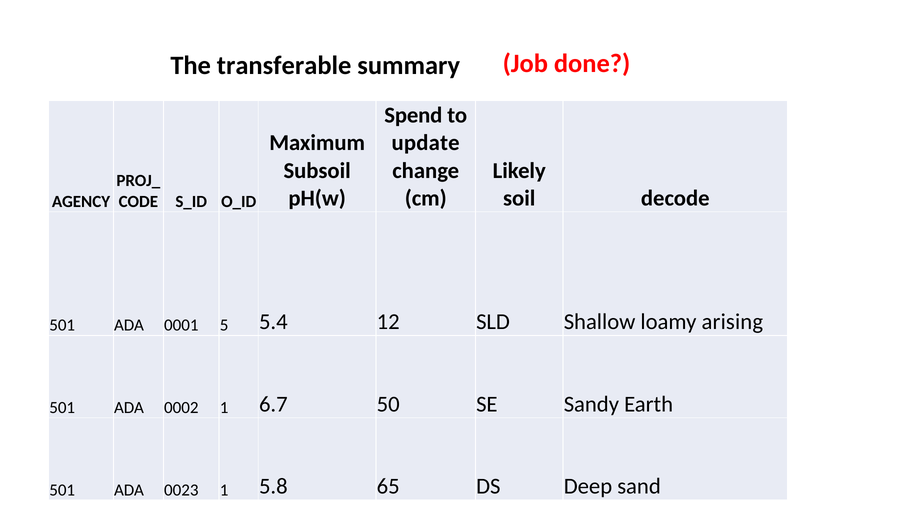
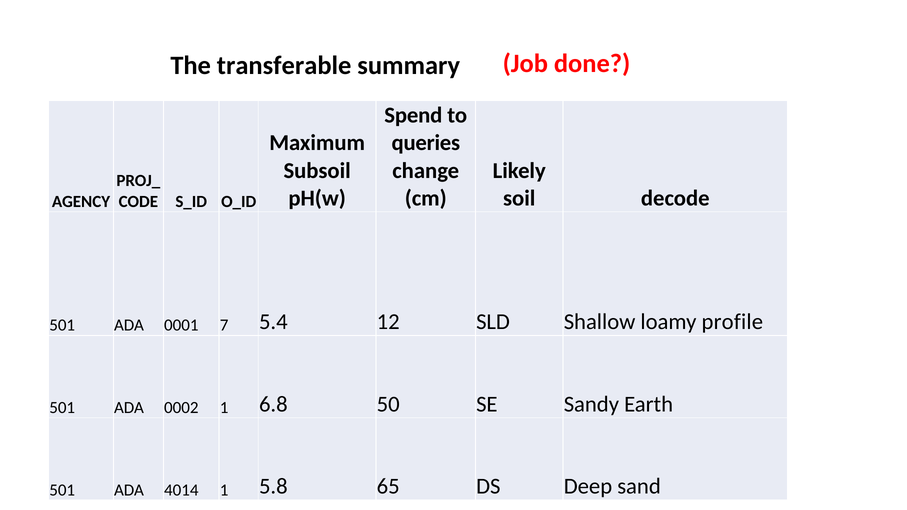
update: update -> queries (426, 143)
5: 5 -> 7 (224, 325)
arising: arising -> profile (732, 322)
6.7: 6.7 -> 6.8 (273, 404)
0023: 0023 -> 4014 (181, 490)
